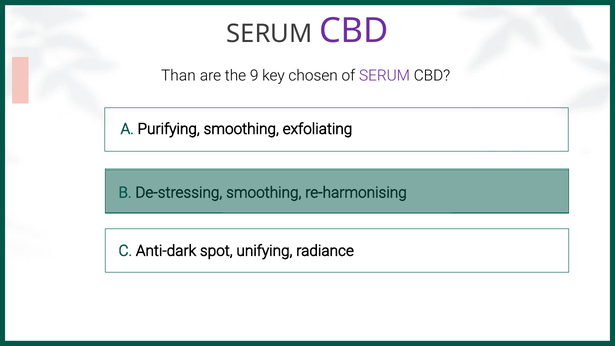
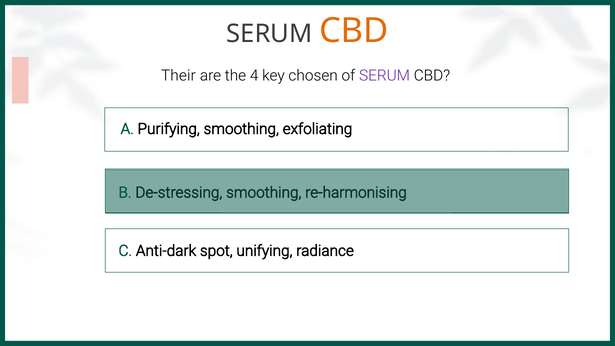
CBD colour: purple -> orange (354, 31)
Than: Than -> Their (178, 76)
9: 9 -> 4 (254, 76)
